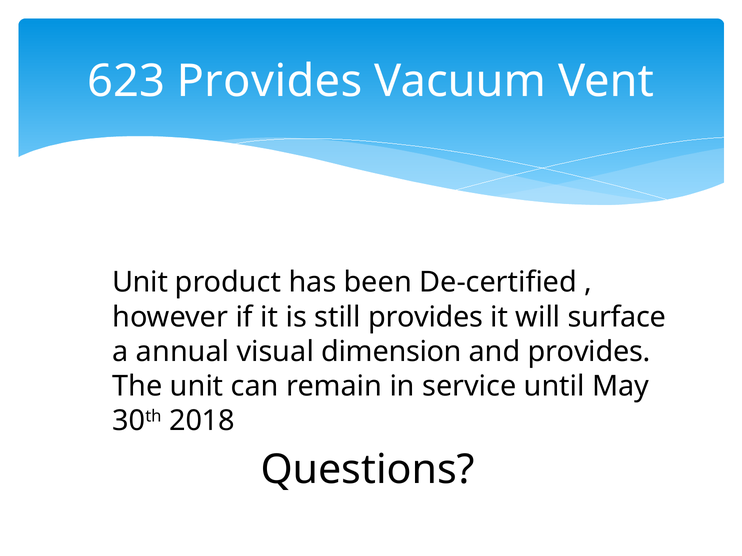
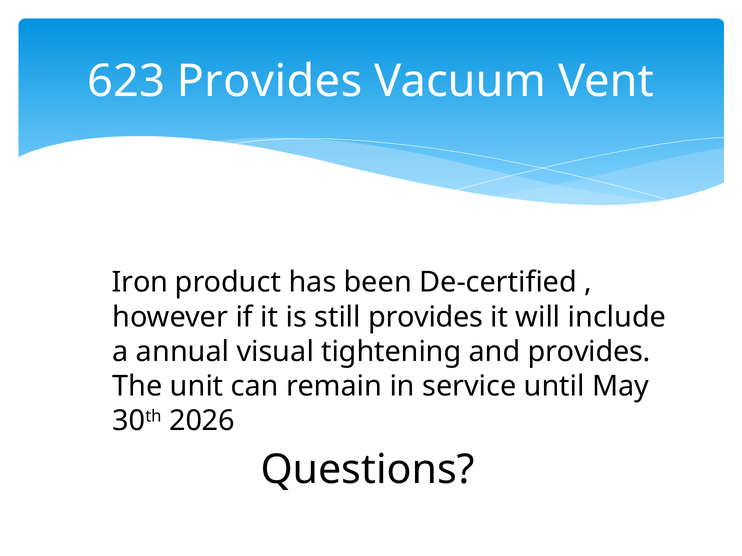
Unit: Unit -> Iron (140, 283)
surface: surface -> include (617, 317)
dimension: dimension -> tightening (391, 352)
2018: 2018 -> 2026 (202, 421)
